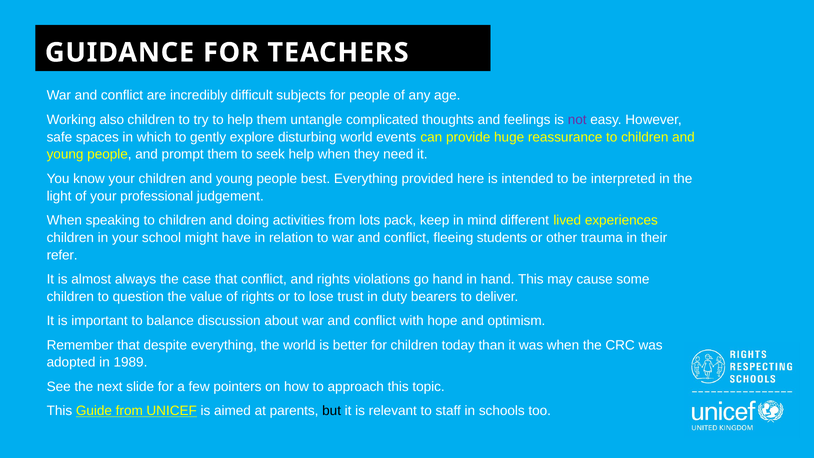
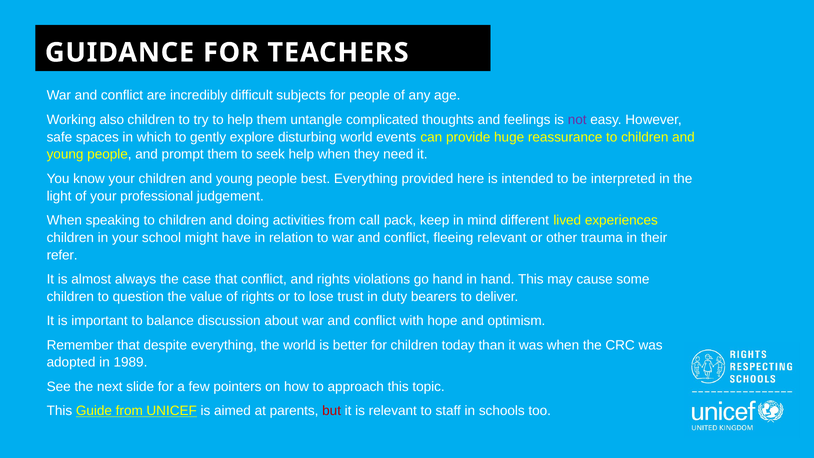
lots: lots -> call (370, 220)
fleeing students: students -> relevant (502, 238)
but colour: black -> red (332, 411)
